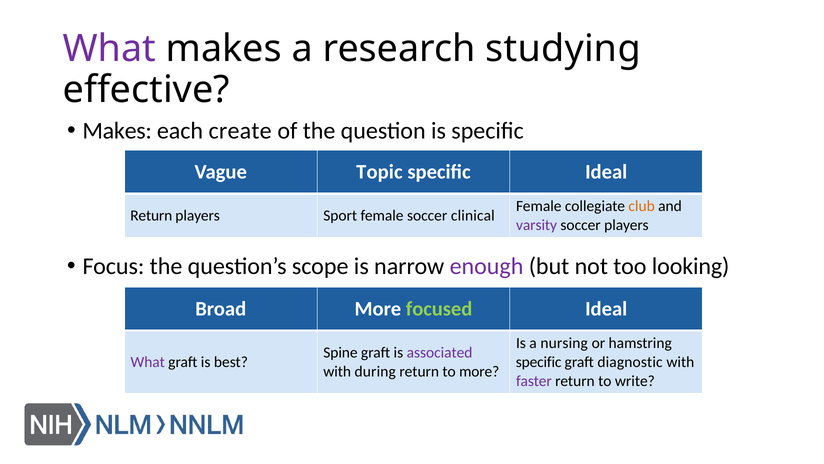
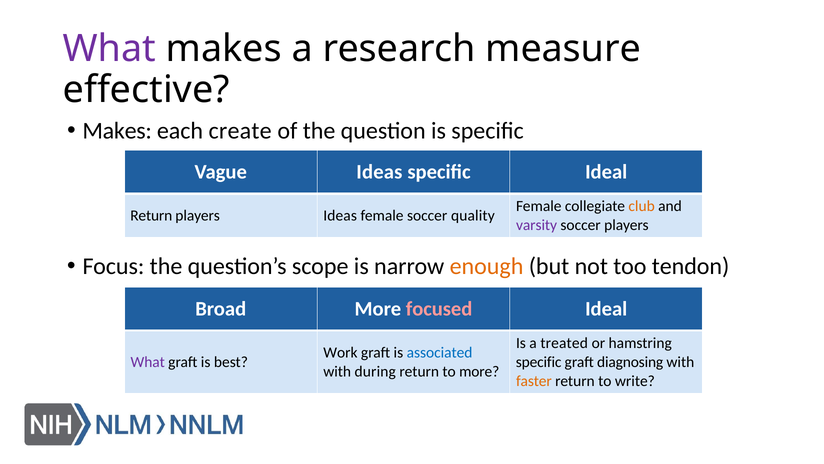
studying: studying -> measure (563, 49)
Vague Topic: Topic -> Ideas (379, 172)
players Sport: Sport -> Ideas (340, 216)
clinical: clinical -> quality (473, 216)
enough colour: purple -> orange (487, 266)
looking: looking -> tendon (691, 266)
focused colour: light green -> pink (439, 309)
nursing: nursing -> treated (564, 343)
Spine: Spine -> Work (340, 352)
associated colour: purple -> blue (440, 352)
diagnostic: diagnostic -> diagnosing (630, 362)
faster colour: purple -> orange (534, 381)
